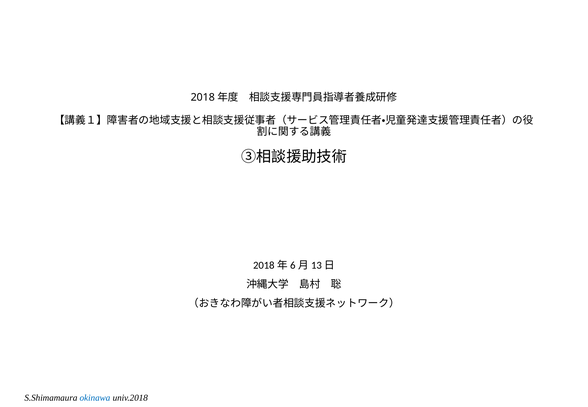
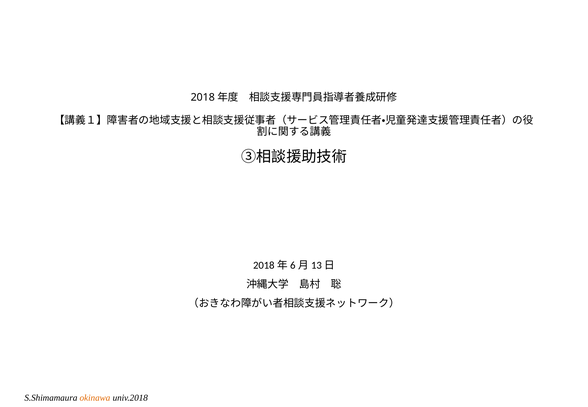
okinawa colour: blue -> orange (95, 398)
